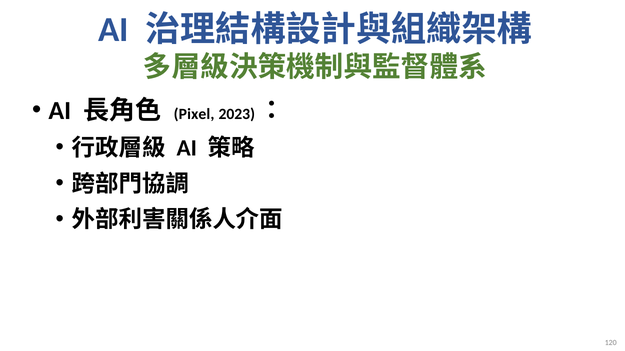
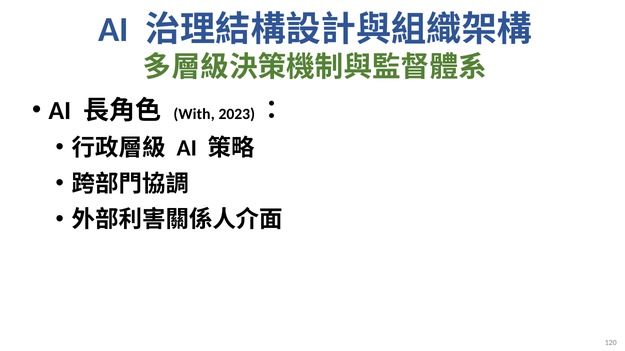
Pixel: Pixel -> With (194, 114)
